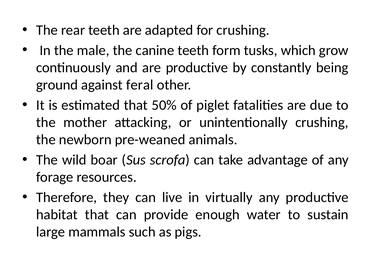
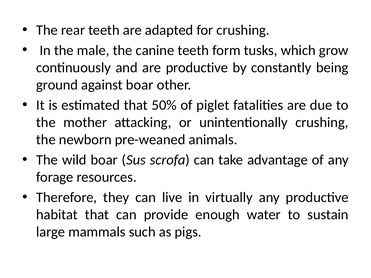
against feral: feral -> boar (140, 85)
